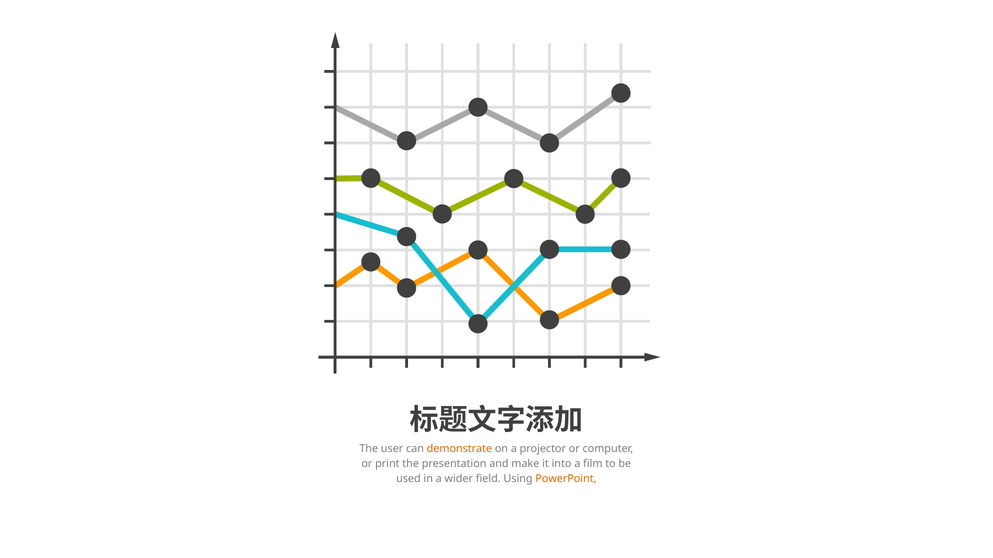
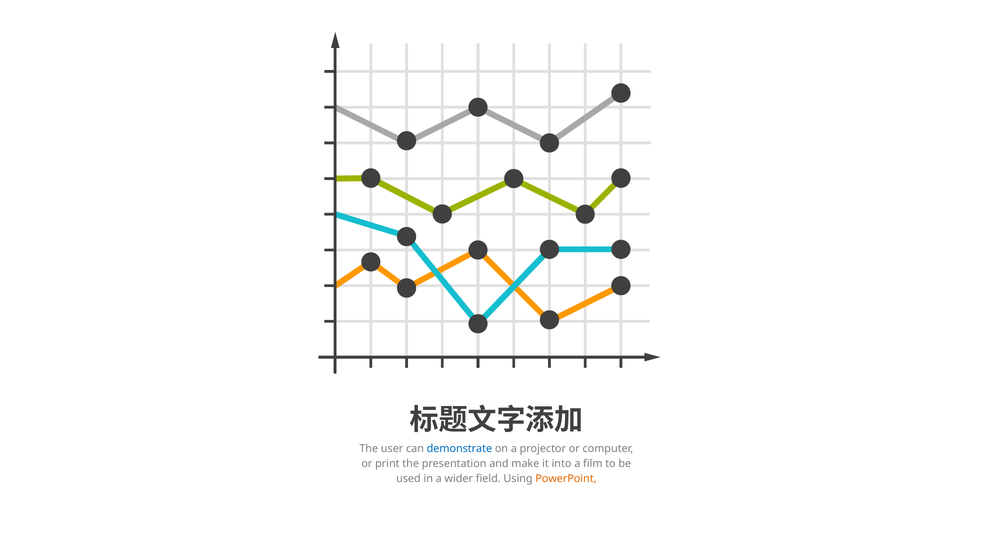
demonstrate colour: orange -> blue (459, 449)
